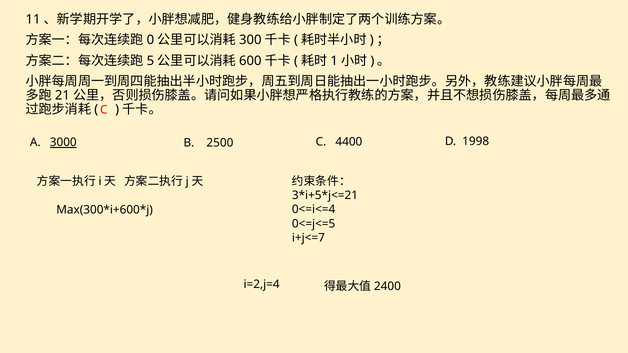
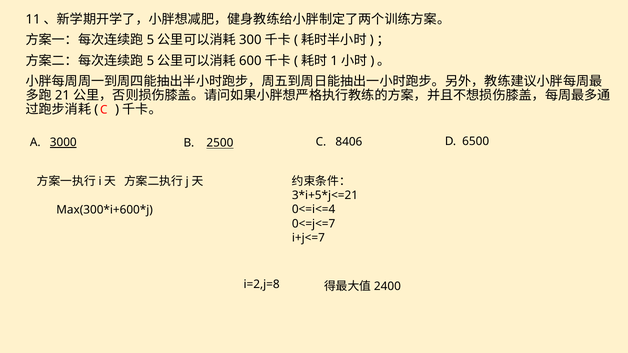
0: 0 -> 5 (150, 40)
2500 underline: none -> present (220, 143)
4400: 4400 -> 8406 (349, 142)
1998: 1998 -> 6500 (476, 141)
0<=j<=5: 0<=j<=5 -> 0<=j<=7 (314, 224)
i=2,j=4: i=2,j=4 -> i=2,j=8 (262, 285)
